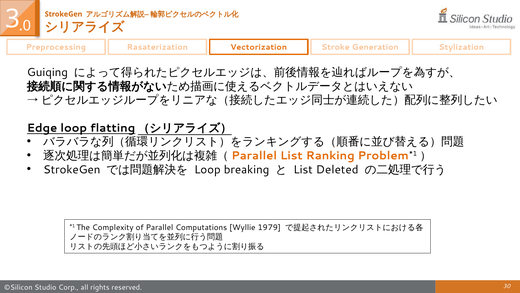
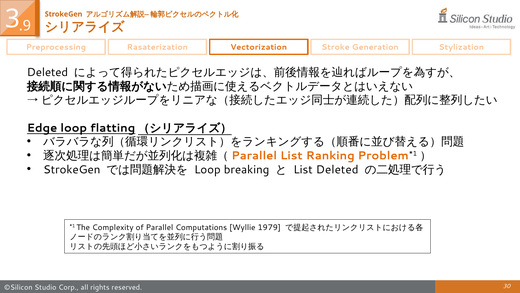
.0: .0 -> .9 (25, 26)
Guiqing: Guiqing -> Deleted (47, 72)
